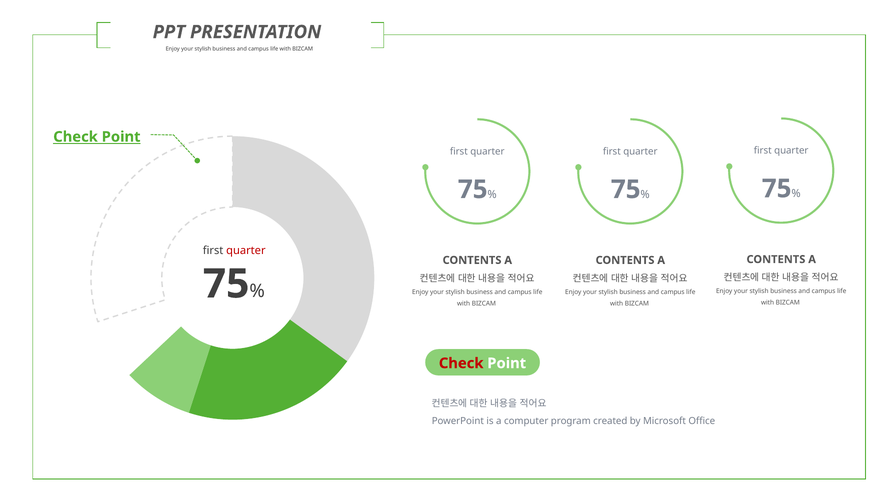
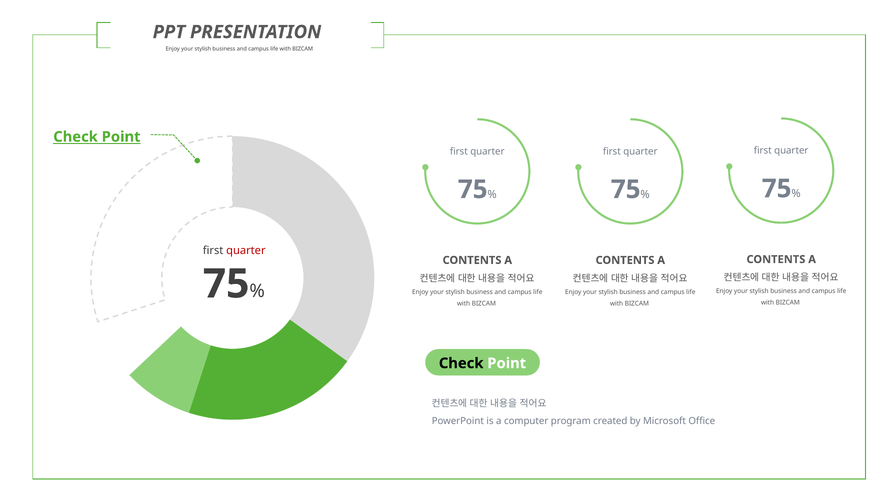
Check colour: red -> black (461, 363)
